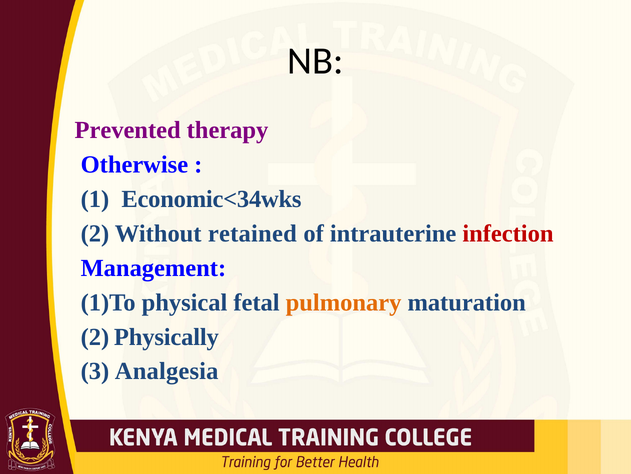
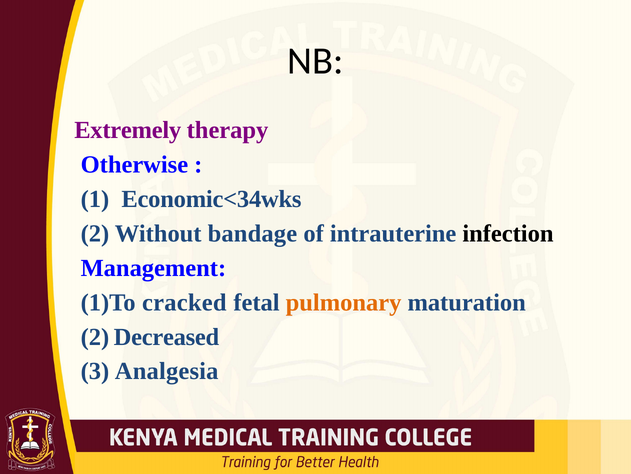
Prevented: Prevented -> Extremely (128, 130)
retained: retained -> bandage (252, 233)
infection colour: red -> black (508, 233)
physical: physical -> cracked (184, 302)
Physically: Physically -> Decreased (166, 336)
